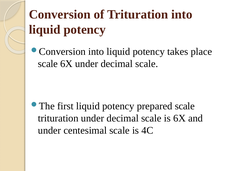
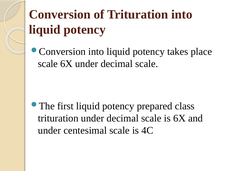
prepared scale: scale -> class (185, 106)
